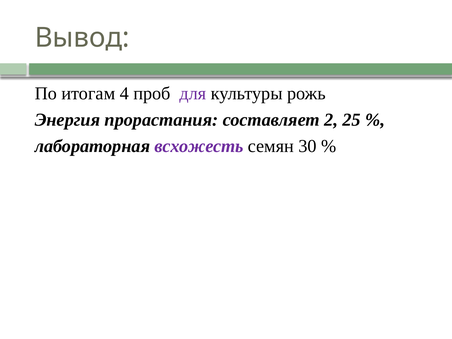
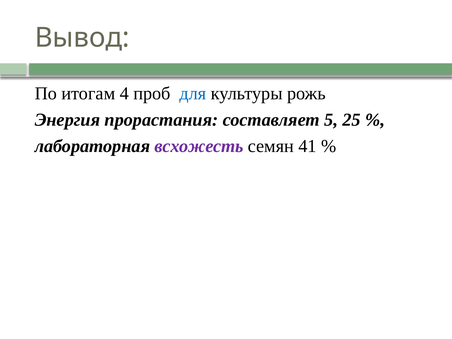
для colour: purple -> blue (193, 94)
2: 2 -> 5 (331, 120)
30: 30 -> 41 (308, 146)
